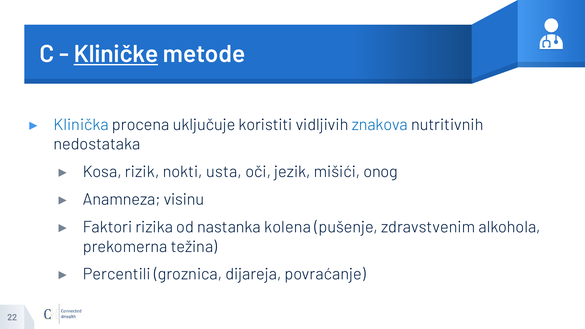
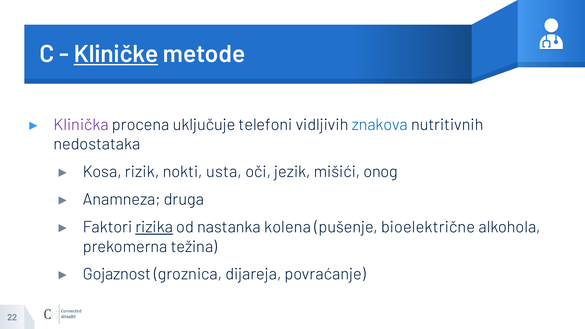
Klinička colour: blue -> purple (81, 125)
koristiti: koristiti -> telefoni (266, 125)
visinu: visinu -> druga (184, 200)
rizika underline: none -> present (154, 227)
zdravstvenim: zdravstvenim -> bioelektrične (428, 227)
Percentili: Percentili -> Gojaznost (117, 274)
